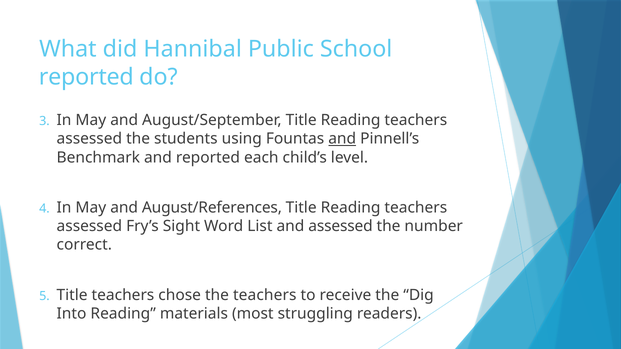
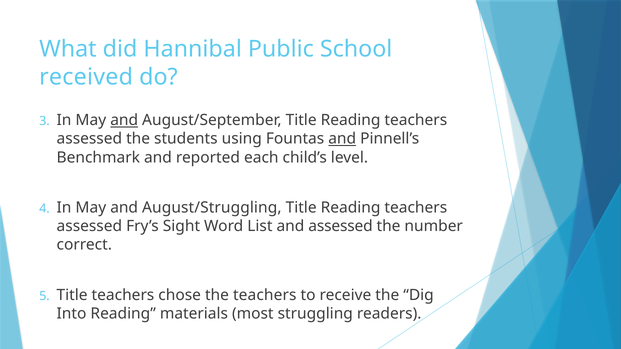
reported: reported -> received (86, 77)
and underline: none -> present (124, 120)
August/References: August/References -> August/Struggling (212, 208)
